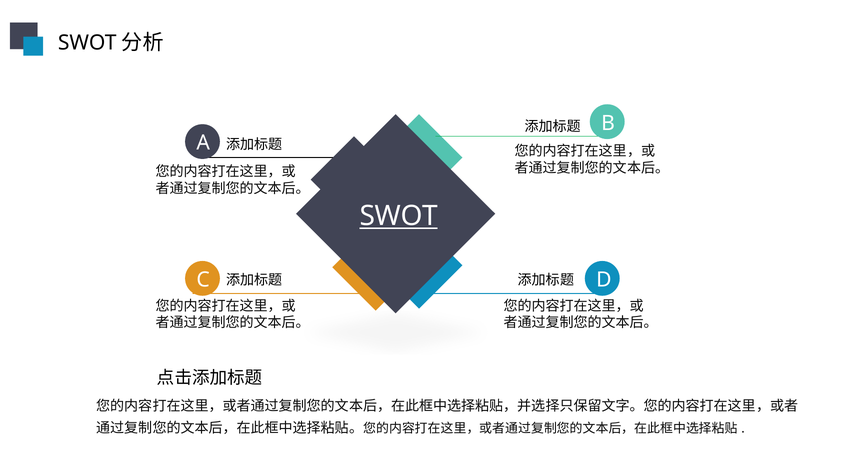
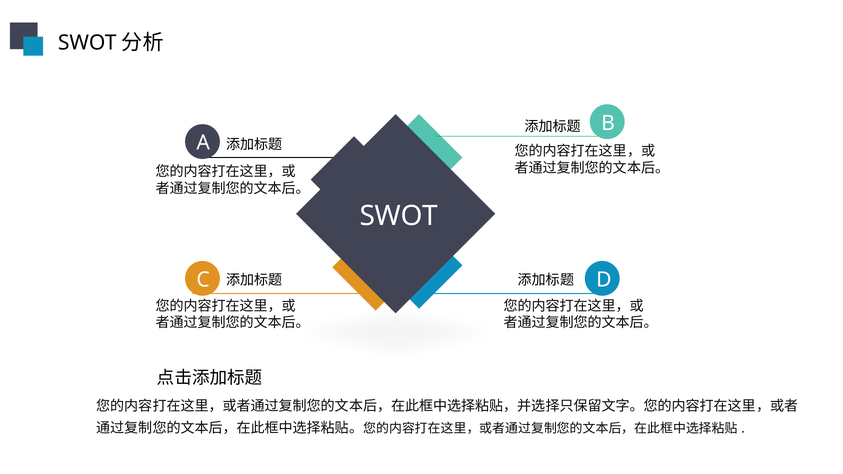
SWOT underline: present -> none (399, 216)
